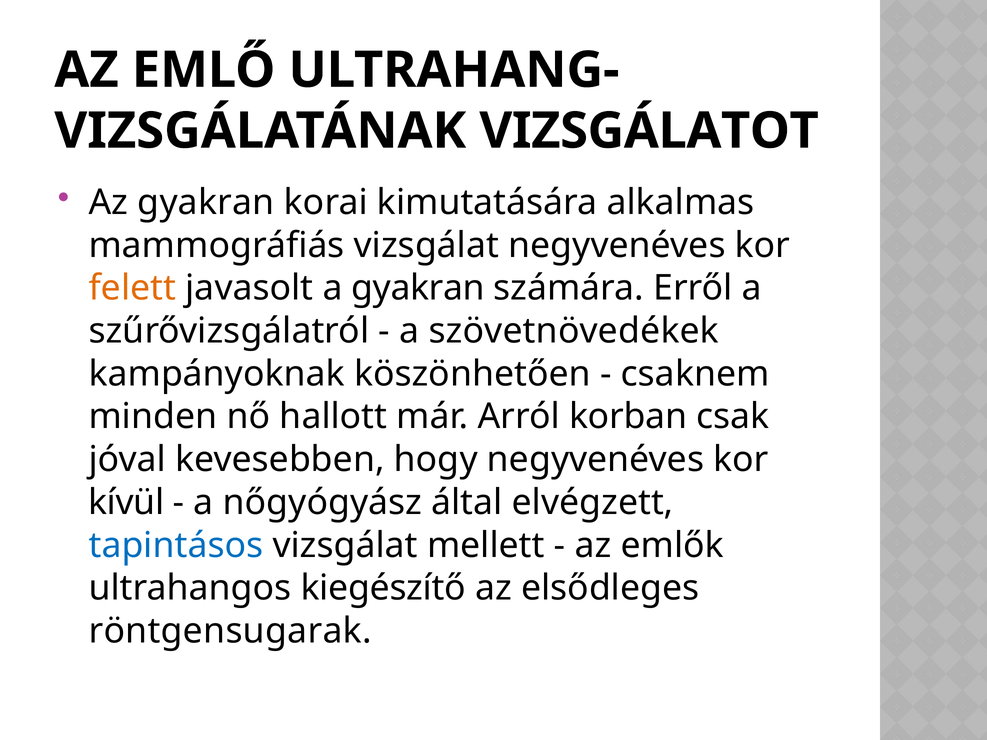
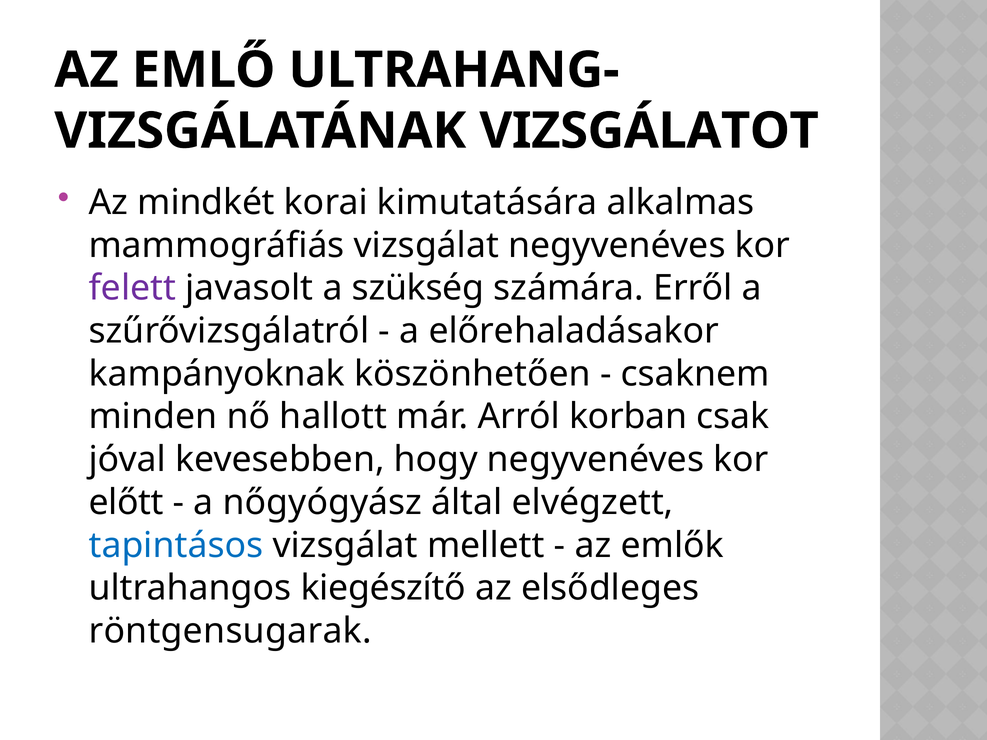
Az gyakran: gyakran -> mindkét (206, 203)
felett colour: orange -> purple (132, 288)
a gyakran: gyakran -> szükség (418, 288)
szövetnövedékek: szövetnövedékek -> előrehaladásakor (574, 331)
kívül: kívül -> előtt (126, 503)
